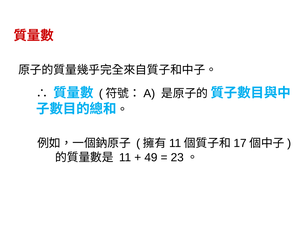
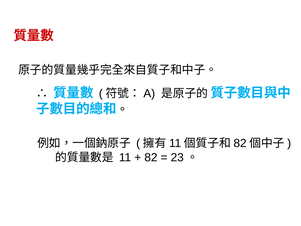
17: 17 -> 82 (240, 143)
49: 49 -> 82 (151, 157)
